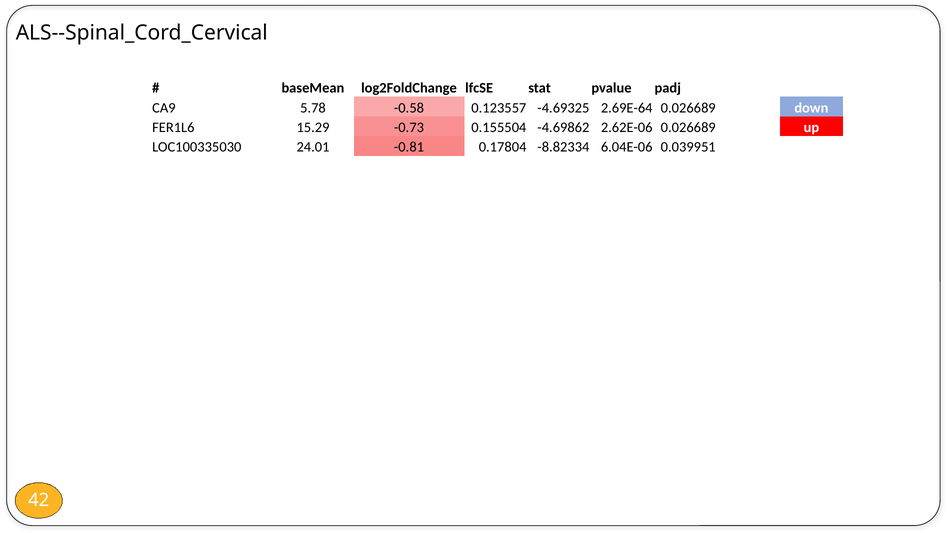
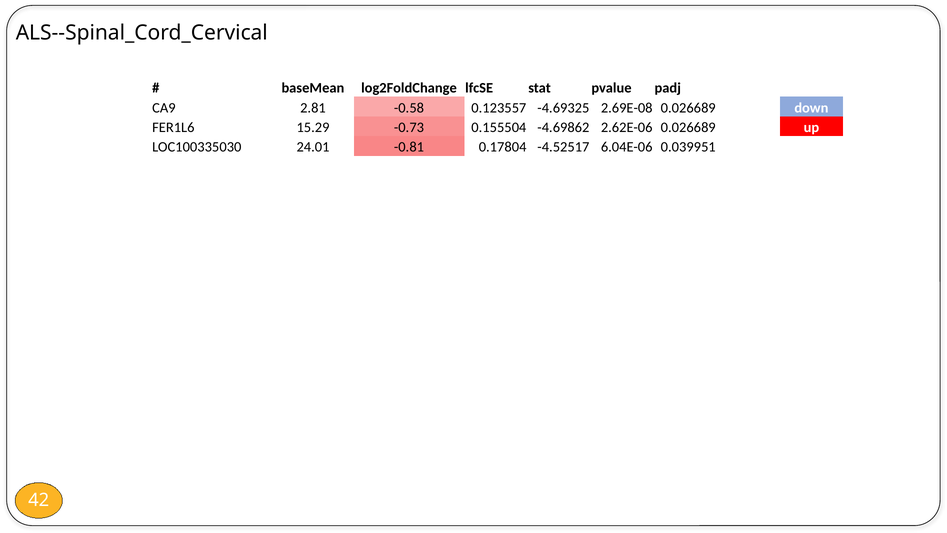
5.78: 5.78 -> 2.81 (313, 108)
2.69E-64: 2.69E-64 -> 2.69E-08 (627, 108)
-8.82334: -8.82334 -> -4.52517 (563, 147)
